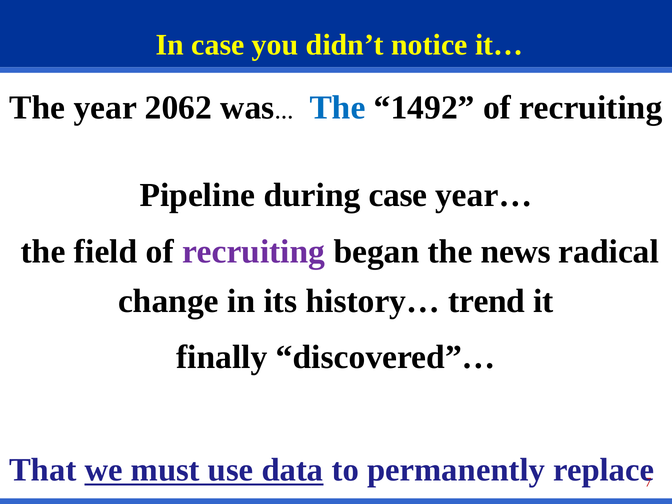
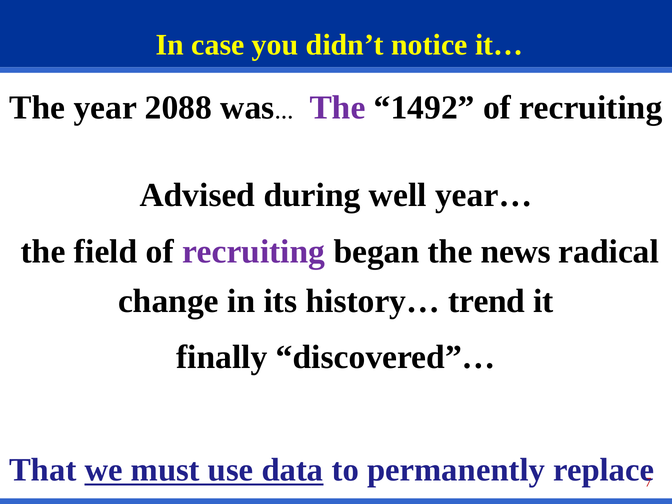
2062: 2062 -> 2088 (178, 108)
The colour: blue -> purple (337, 108)
Pipeline: Pipeline -> Advised (197, 195)
during case: case -> well (398, 195)
